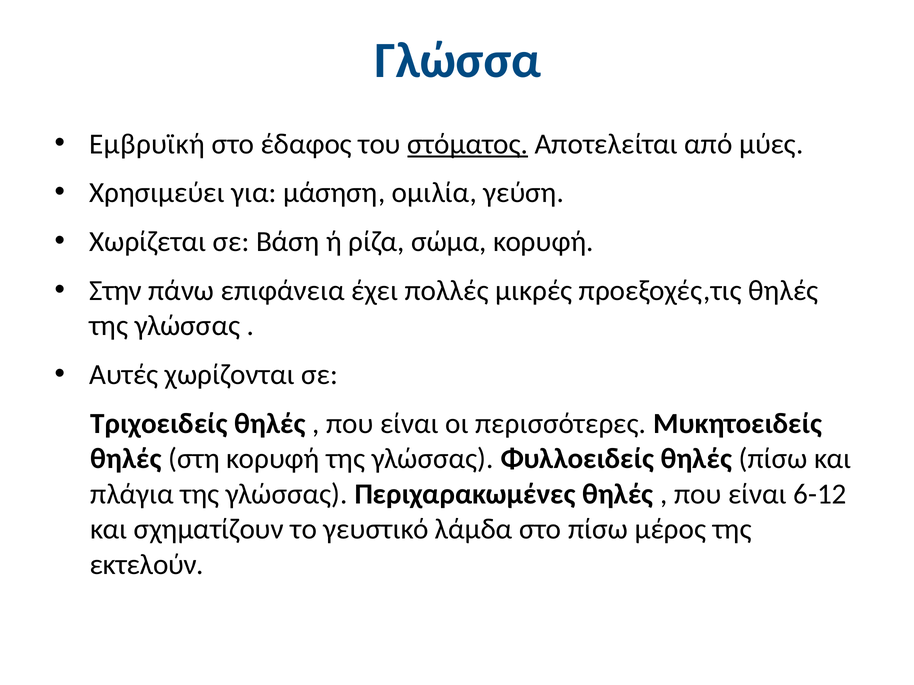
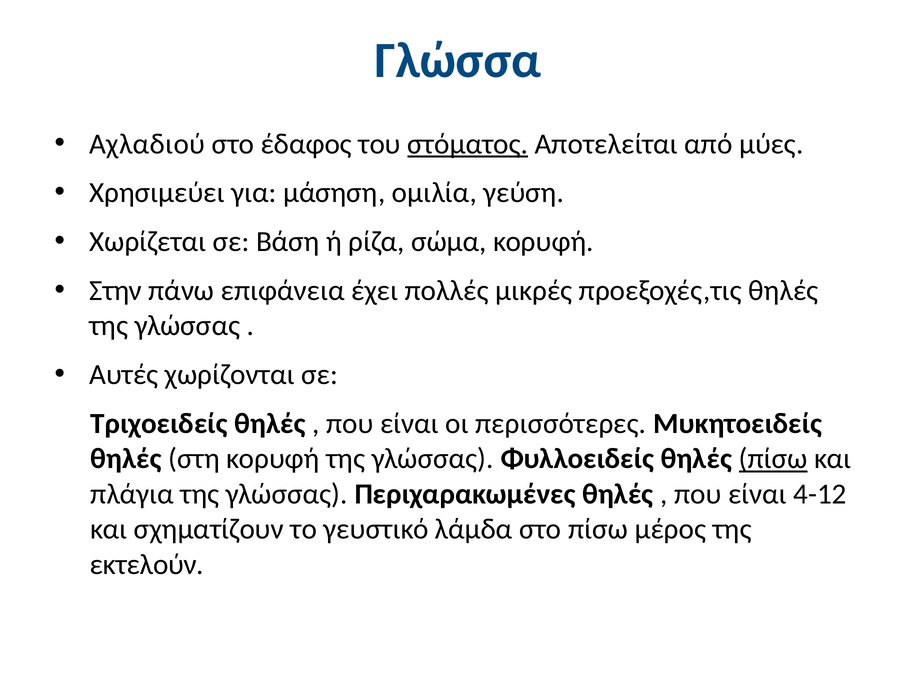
Εμβρυϊκή: Εμβρυϊκή -> Αχλαδιού (147, 144)
πίσω underline: none -> present (773, 459)
6-12: 6-12 -> 4-12 (820, 494)
